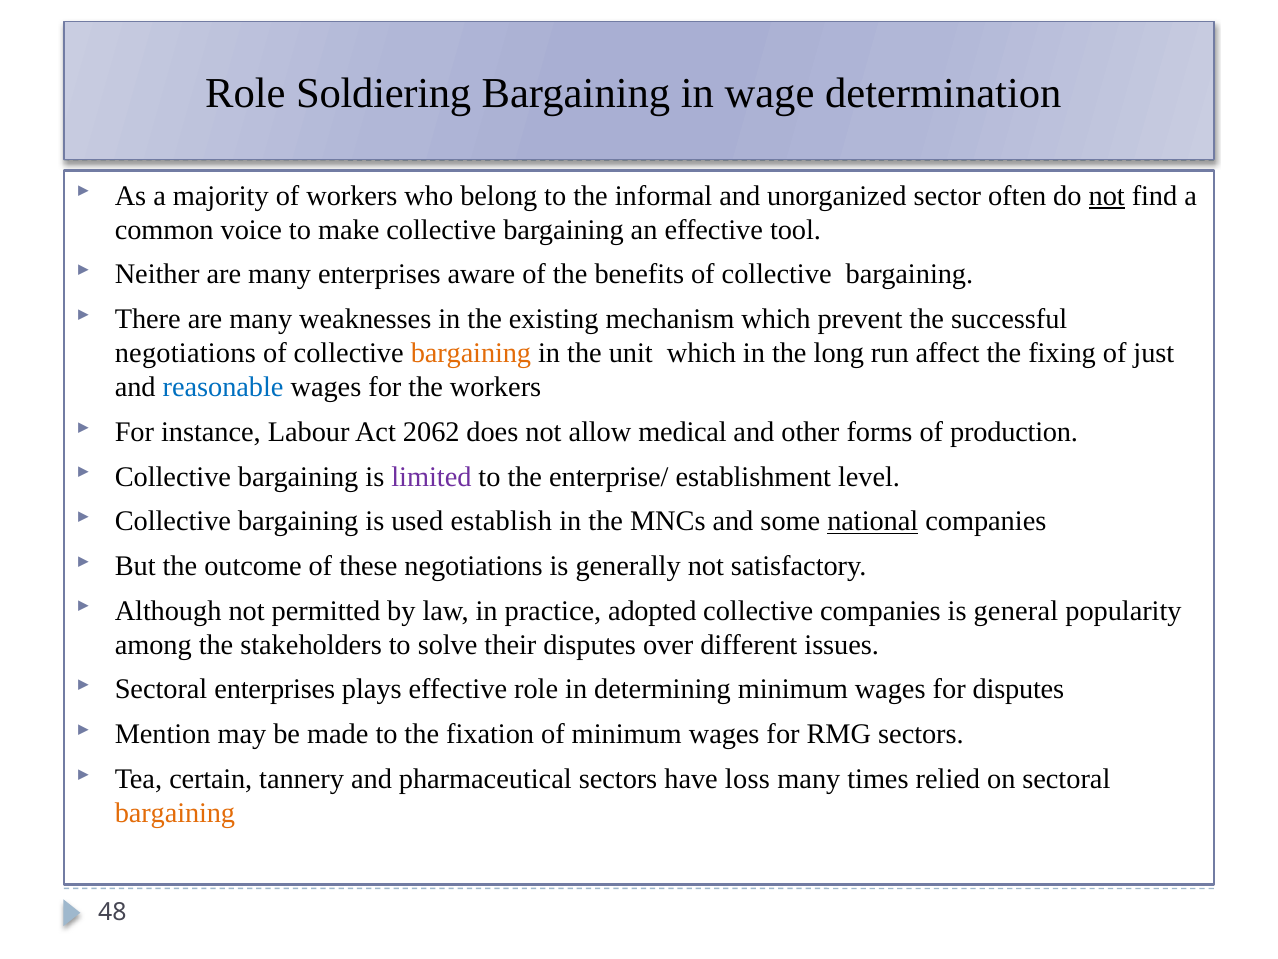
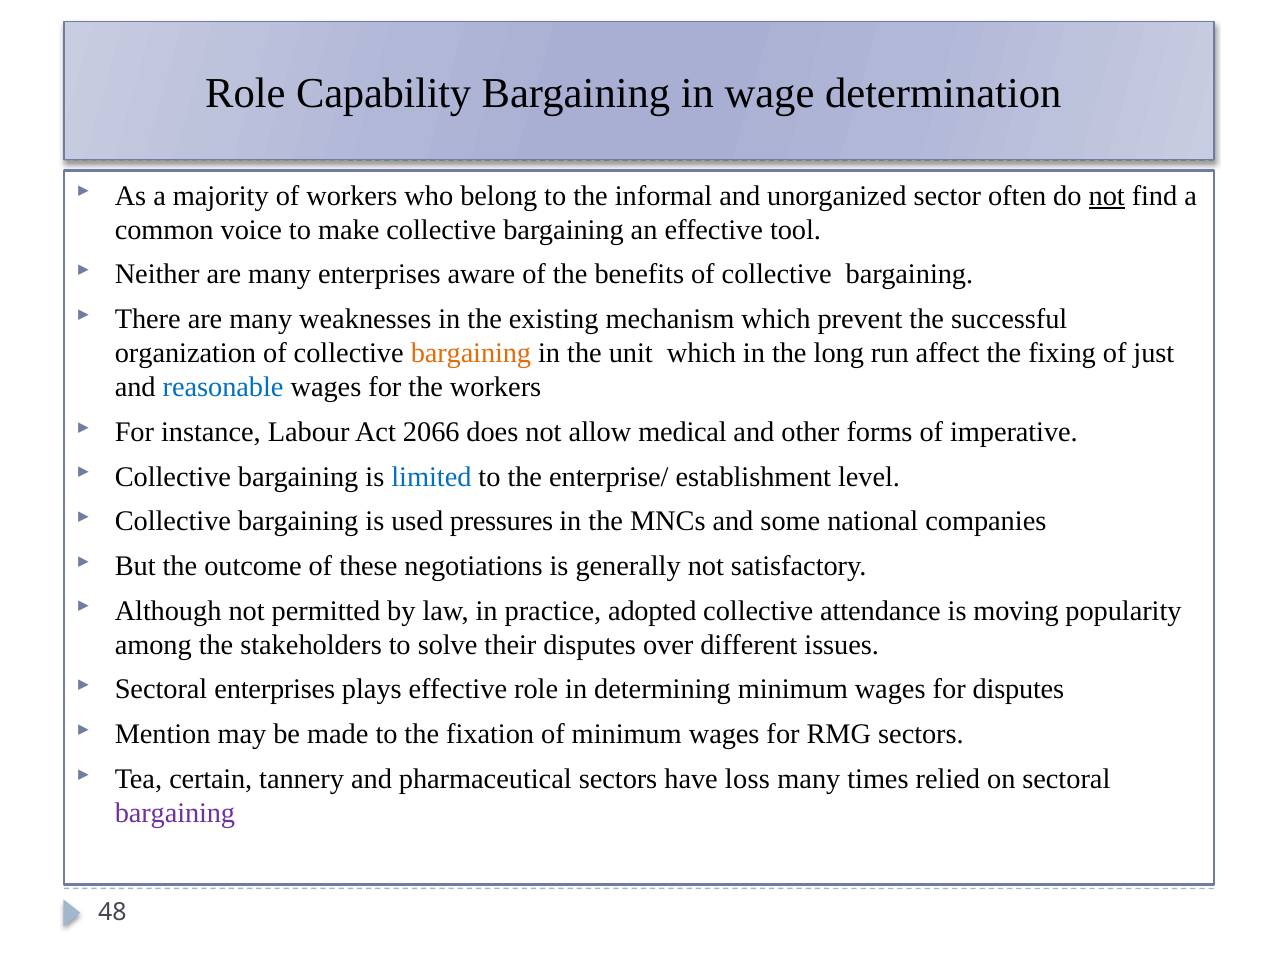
Soldiering: Soldiering -> Capability (384, 93)
negotiations: negotiations -> organization (185, 353)
2062: 2062 -> 2066 (431, 432)
production: production -> imperative (1014, 432)
limited colour: purple -> blue (431, 476)
establish: establish -> pressures (502, 521)
national underline: present -> none (873, 521)
collective companies: companies -> attendance (880, 610)
general: general -> moving (1016, 610)
bargaining colour: orange -> purple (175, 813)
